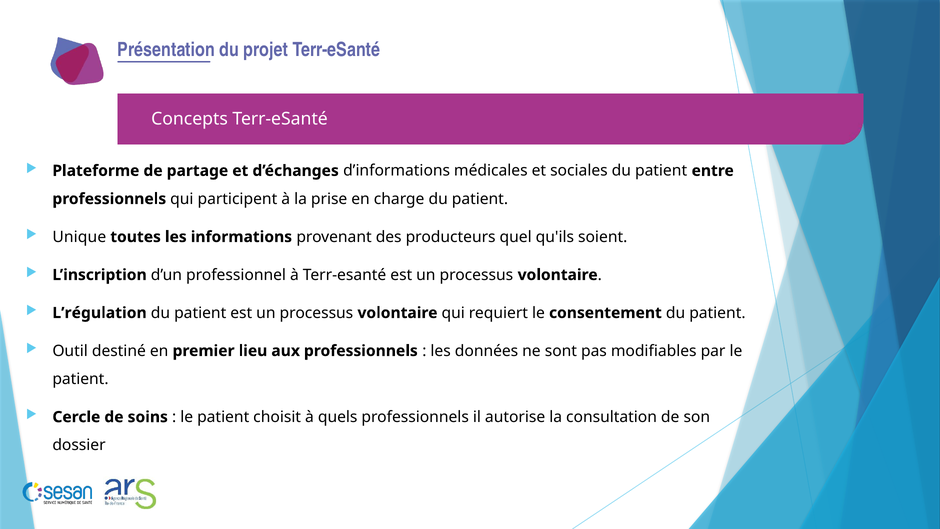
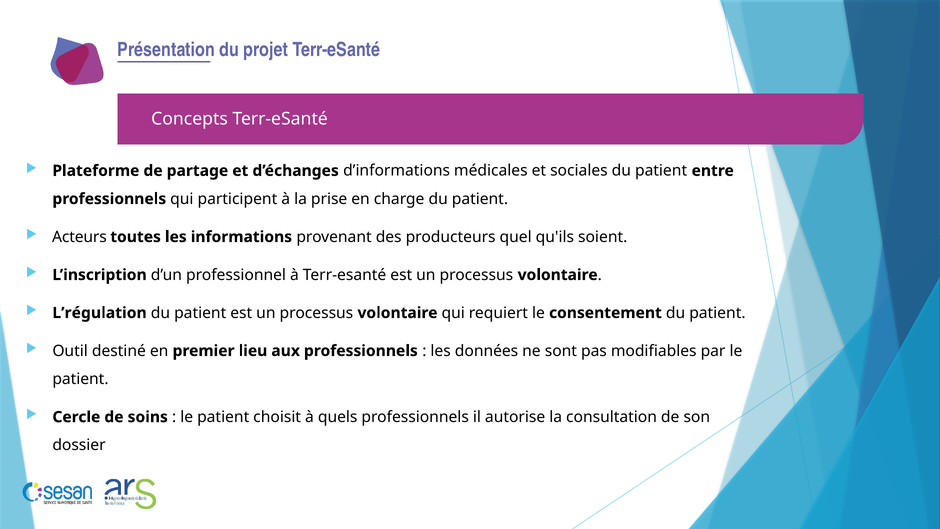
Unique: Unique -> Acteurs (79, 237)
